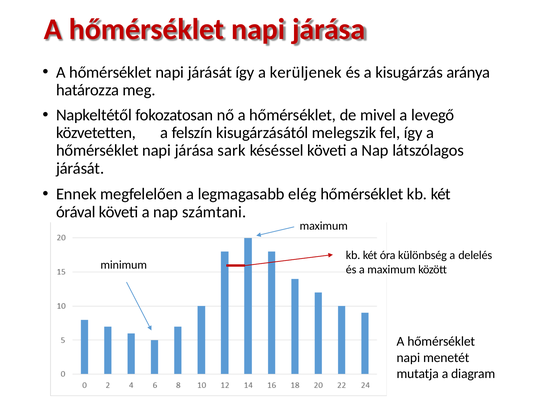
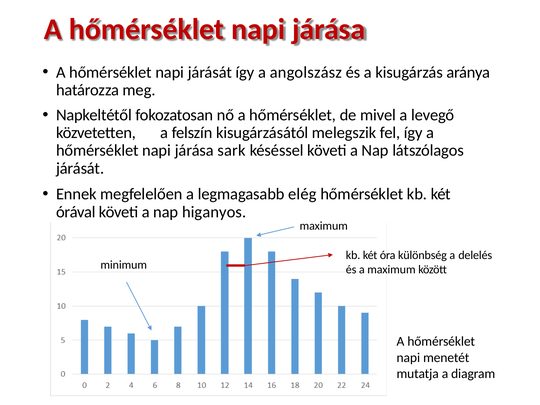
kerüljenek: kerüljenek -> angolszász (306, 72)
számtani: számtani -> higanyos (214, 212)
